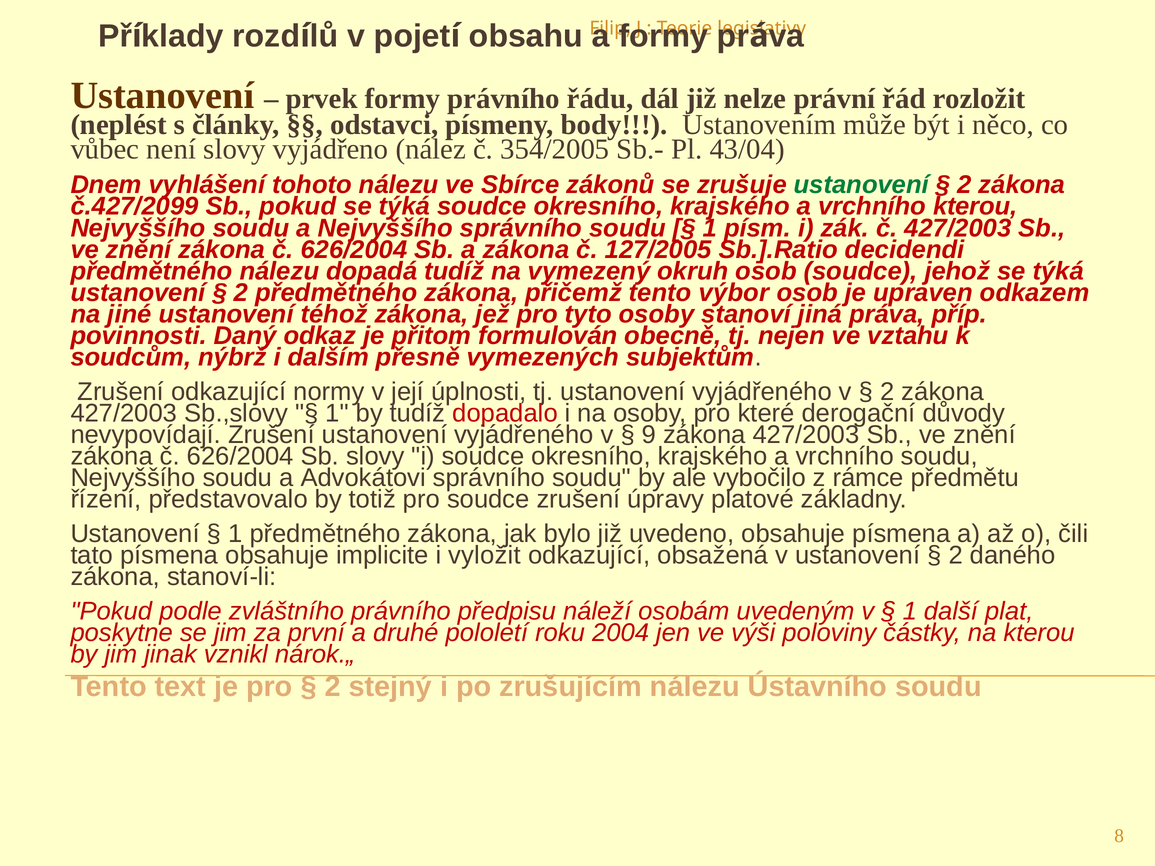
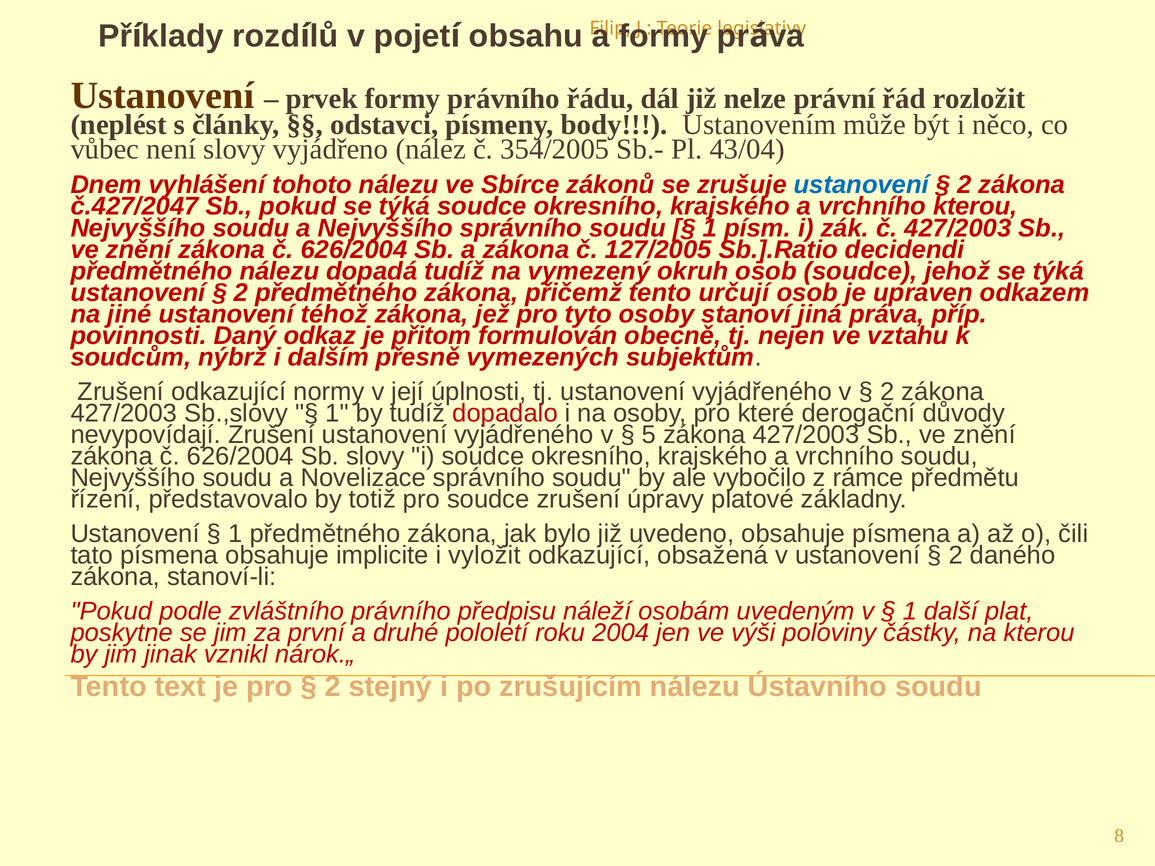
ustanovení colour: green -> blue (861, 185)
č.427/2099: č.427/2099 -> č.427/2047 (135, 207)
výbor: výbor -> určují (734, 293)
9: 9 -> 5 (649, 435)
Advokátovi: Advokátovi -> Novelizace (363, 478)
